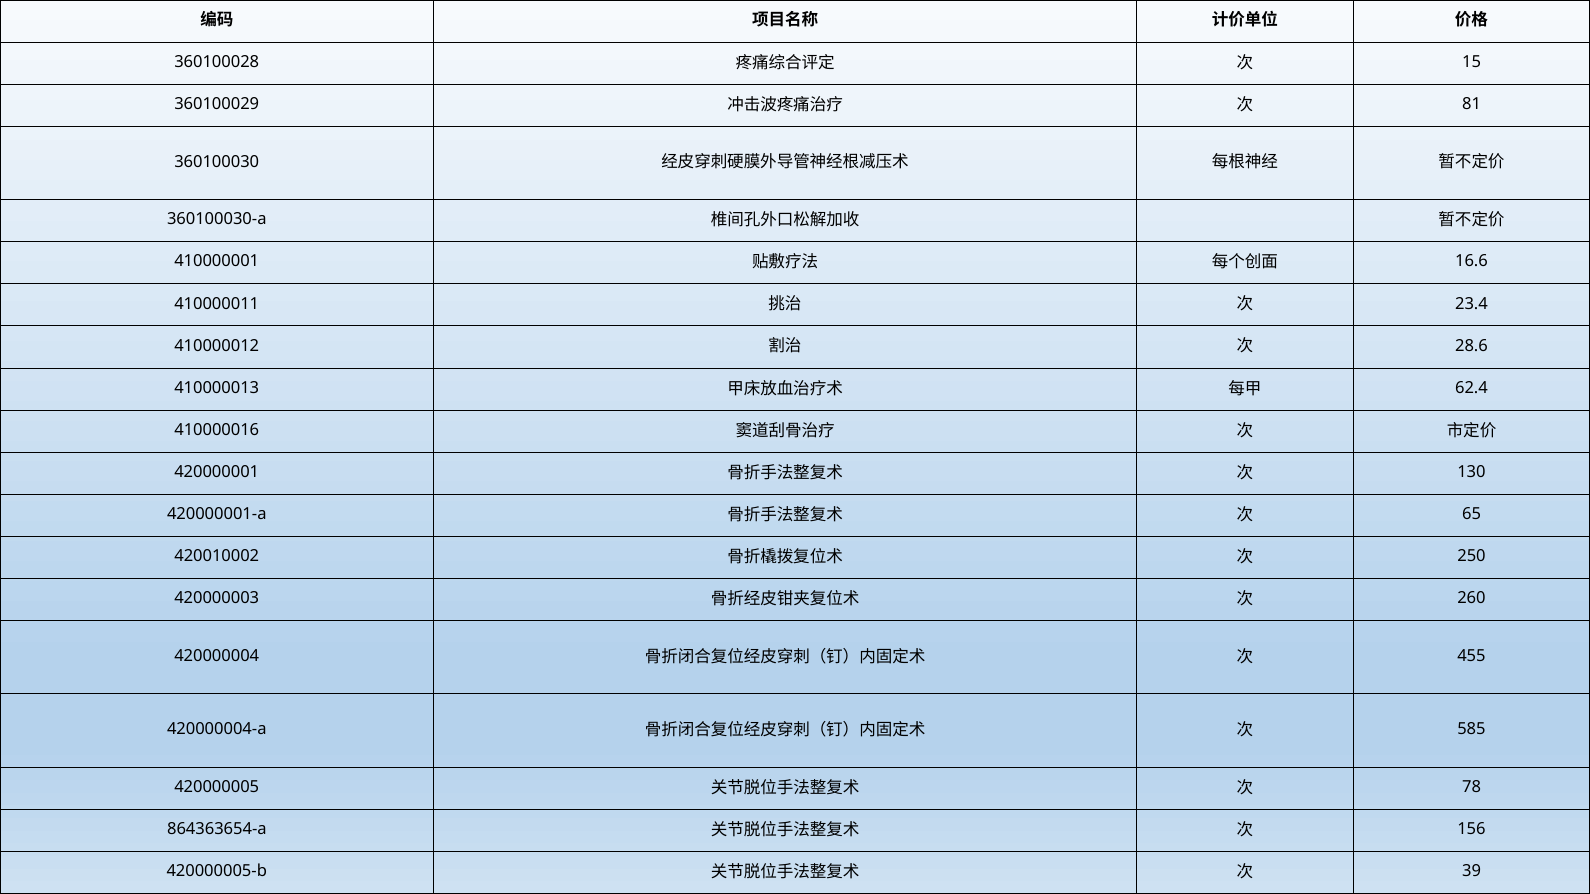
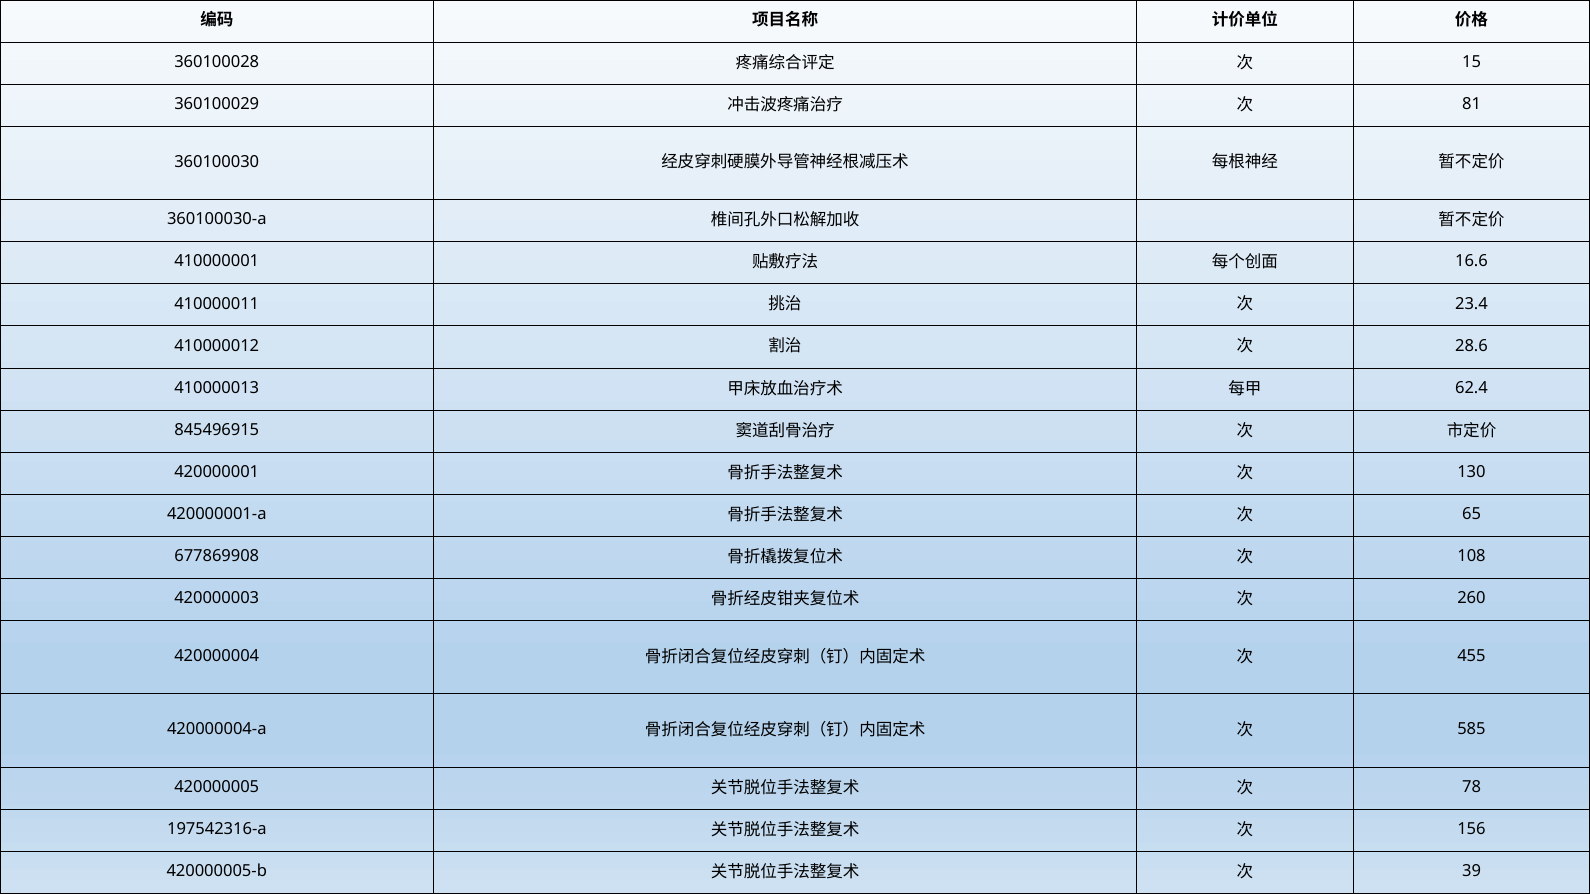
410000016: 410000016 -> 845496915 (217, 430)
420010002: 420010002 -> 677869908 (217, 556)
250: 250 -> 108 (1472, 556)
864363654-a: 864363654-a -> 197542316-a (217, 829)
